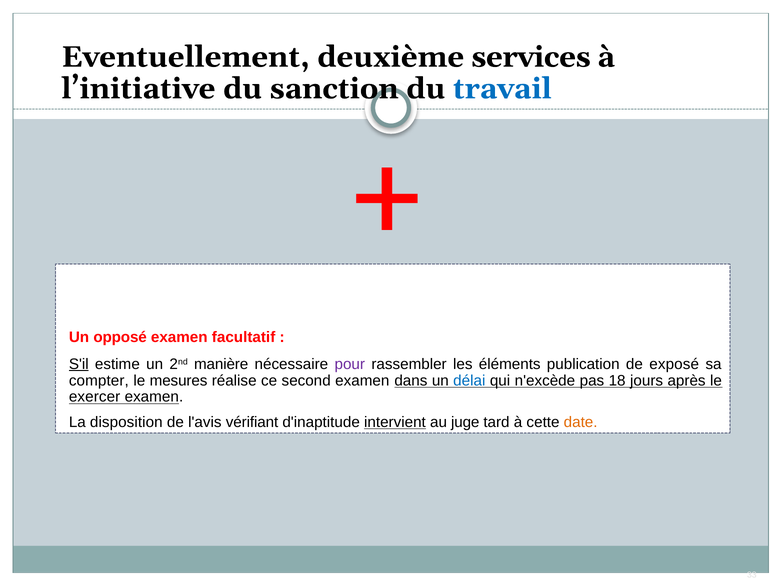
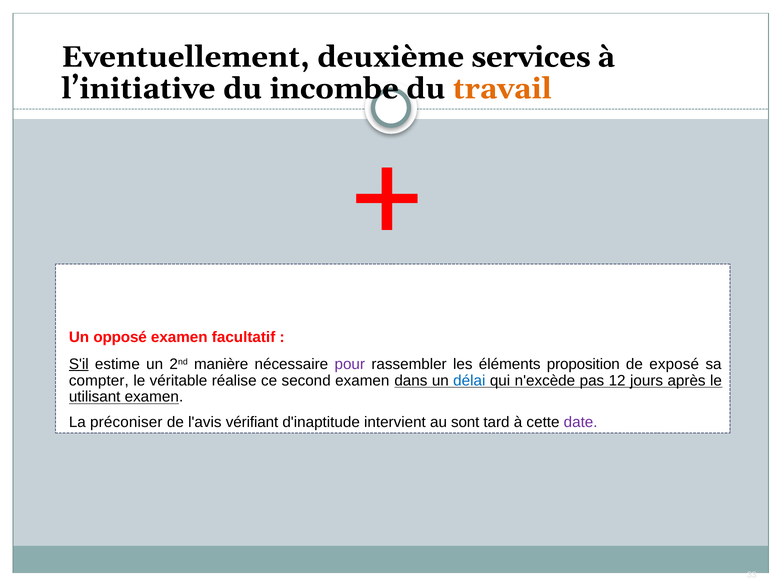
sanction: sanction -> incombe (334, 89)
travail colour: blue -> orange (502, 89)
publication: publication -> proposition (583, 364)
mesures: mesures -> véritable (179, 381)
18: 18 -> 12 (617, 381)
exercer: exercer -> utilisant (95, 397)
disposition: disposition -> préconiser (126, 423)
intervient underline: present -> none (395, 423)
juge: juge -> sont (465, 423)
date colour: orange -> purple (581, 423)
